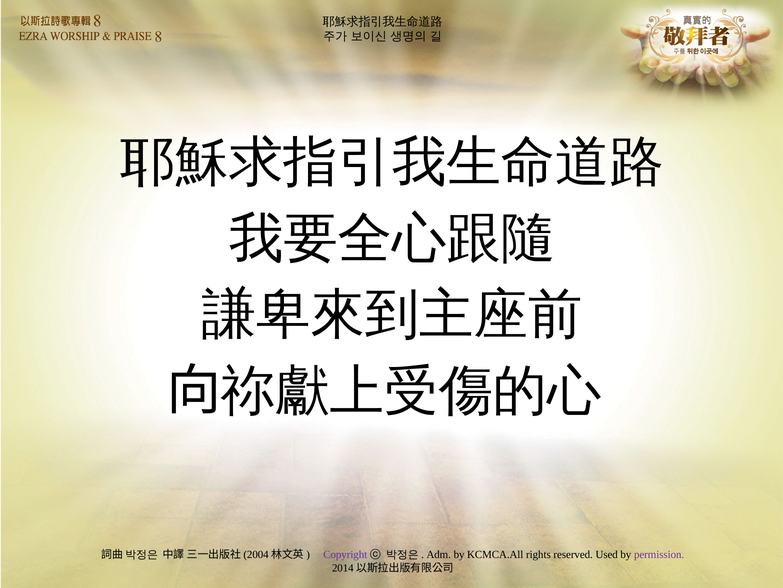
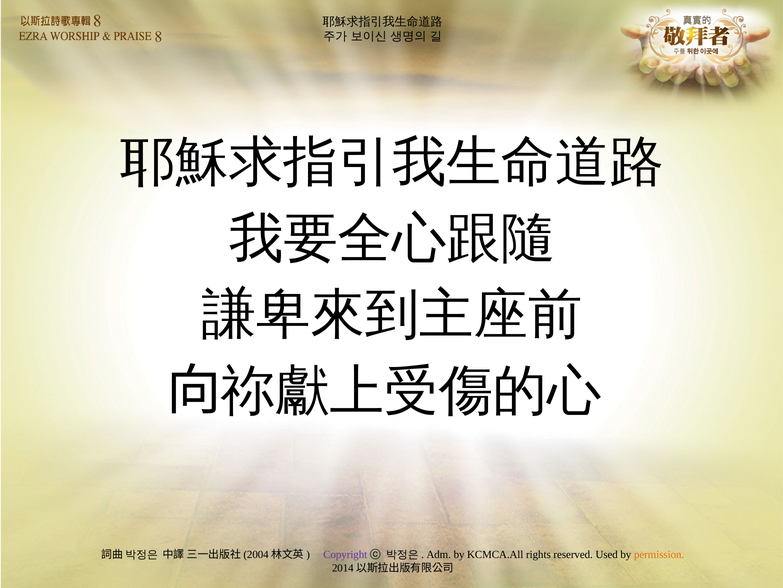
permission colour: purple -> orange (659, 554)
